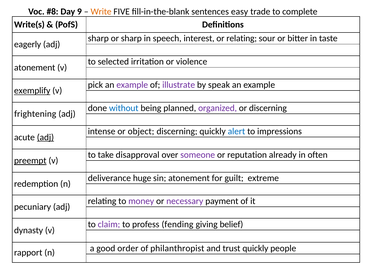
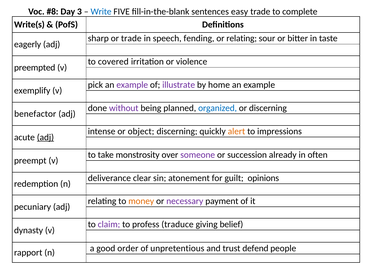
9: 9 -> 3 (79, 11)
Write colour: orange -> blue (101, 11)
or sharp: sharp -> trade (131, 38)
interest: interest -> fending (199, 38)
selected: selected -> covered (113, 62)
atonement: atonement -> preempted (35, 67)
speak: speak -> home (219, 85)
exemplify underline: present -> none (32, 91)
without colour: blue -> purple (124, 108)
organized colour: purple -> blue (218, 108)
frightening: frightening -> benefactor (35, 114)
alert colour: blue -> orange (236, 131)
disapproval: disapproval -> monstrosity (138, 155)
reputation: reputation -> succession (247, 155)
preempt underline: present -> none (30, 161)
huge: huge -> clear (142, 178)
extreme: extreme -> opinions (263, 178)
money colour: purple -> orange (141, 201)
fending: fending -> traduce (177, 224)
philanthropist: philanthropist -> unpretentious (177, 248)
trust quickly: quickly -> defend (255, 248)
